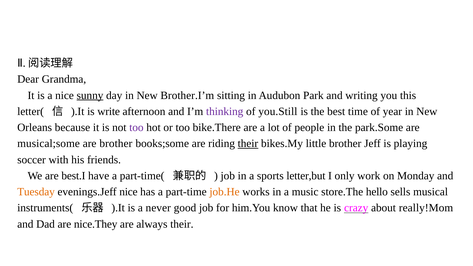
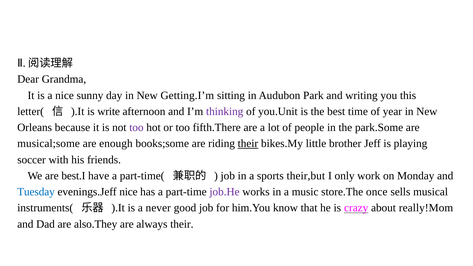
sunny underline: present -> none (90, 95)
Brother.I’m: Brother.I’m -> Getting.I’m (187, 95)
you.Still: you.Still -> you.Unit (278, 111)
bike.There: bike.There -> fifth.There (217, 128)
are brother: brother -> enough (116, 144)
letter,but: letter,but -> their,but (306, 176)
Tuesday colour: orange -> blue (36, 192)
job.He colour: orange -> purple (225, 192)
hello: hello -> once (377, 192)
nice.They: nice.They -> also.They (96, 224)
